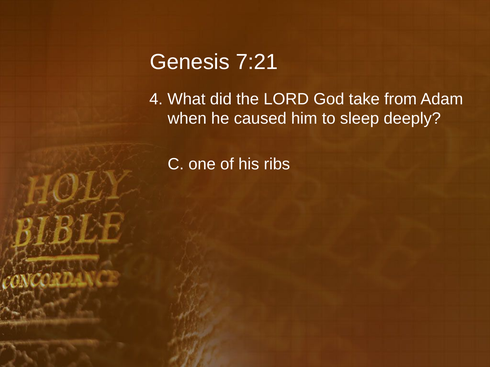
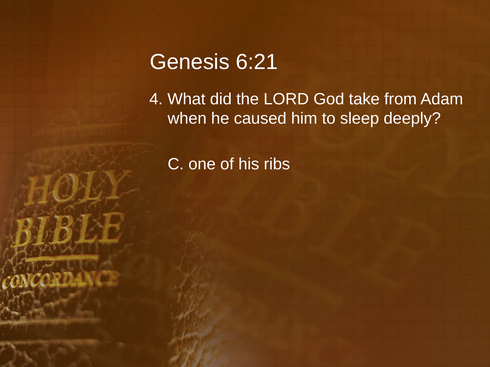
7:21: 7:21 -> 6:21 (257, 62)
